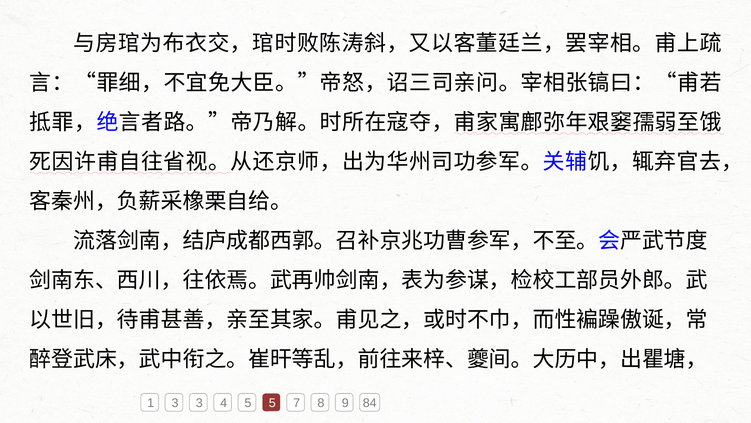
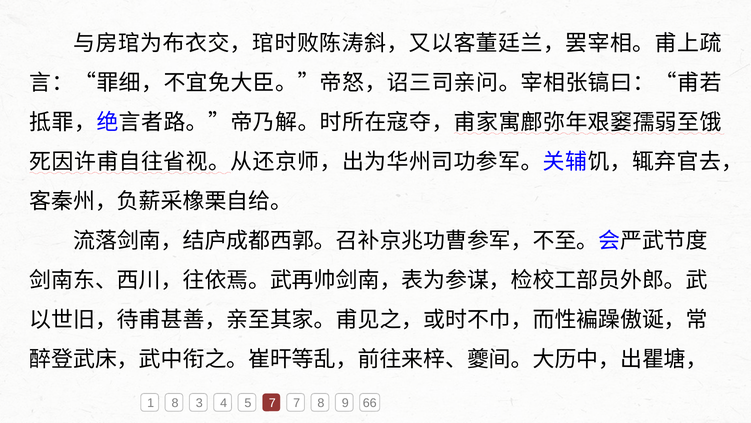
1 3: 3 -> 8 (175, 403)
5 5: 5 -> 7 (272, 403)
84: 84 -> 66 (370, 403)
